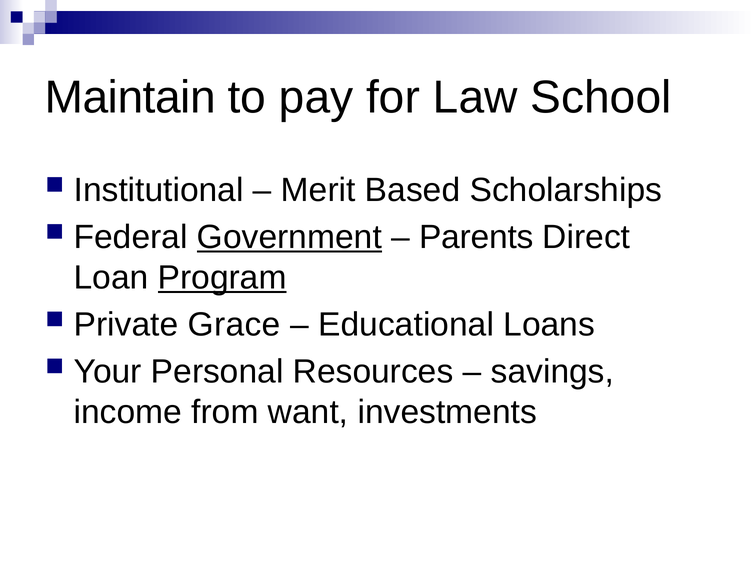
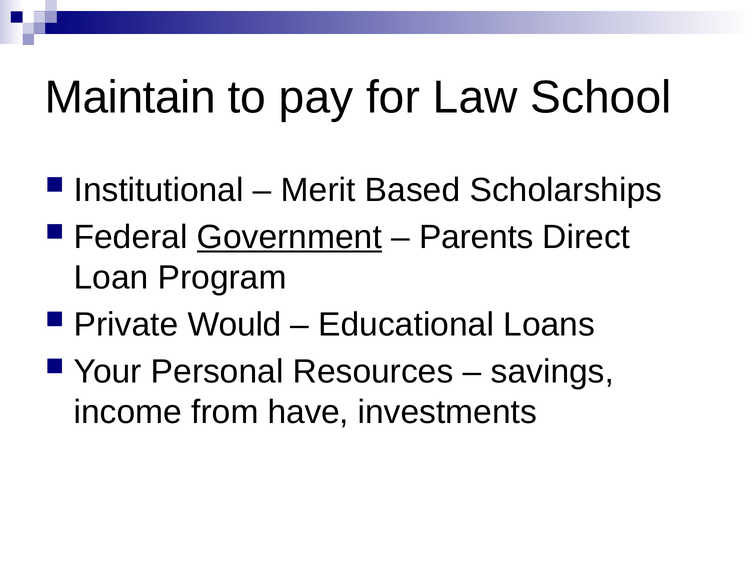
Program underline: present -> none (222, 277)
Grace: Grace -> Would (234, 325)
want: want -> have (308, 412)
